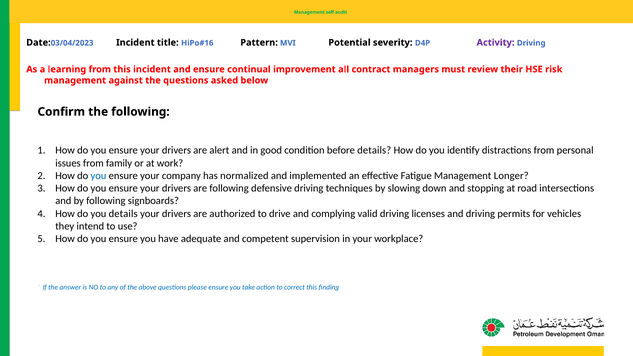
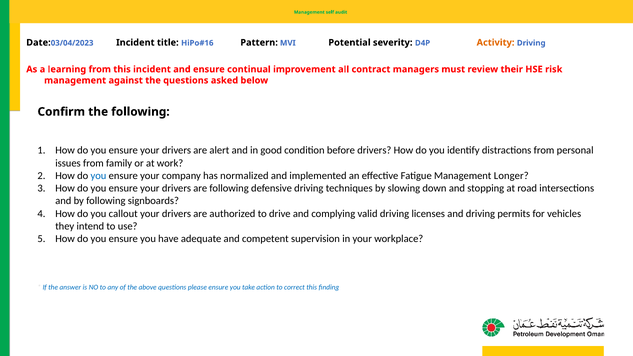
Activity colour: purple -> orange (496, 43)
before details: details -> drivers (374, 150)
you details: details -> callout (123, 214)
